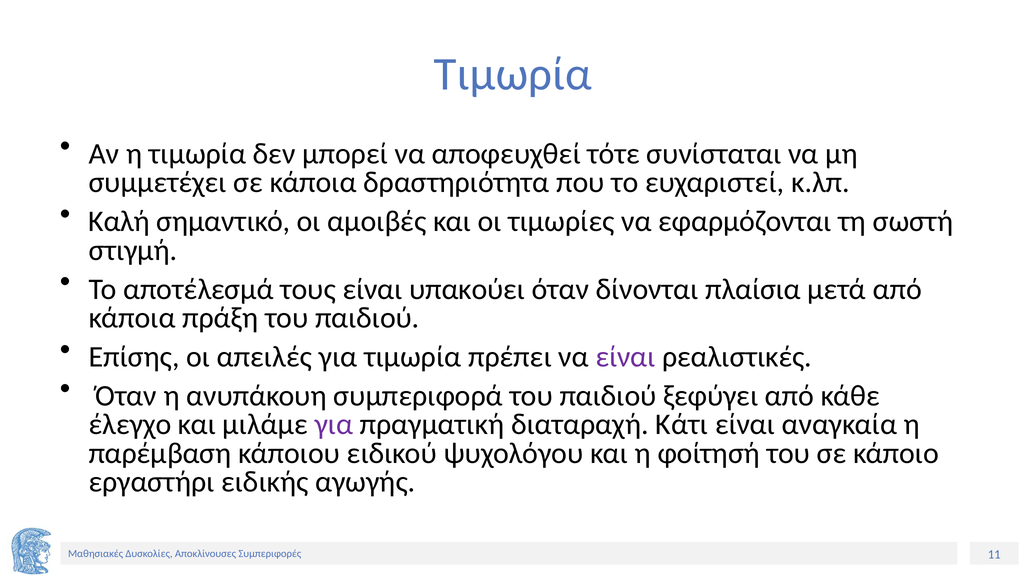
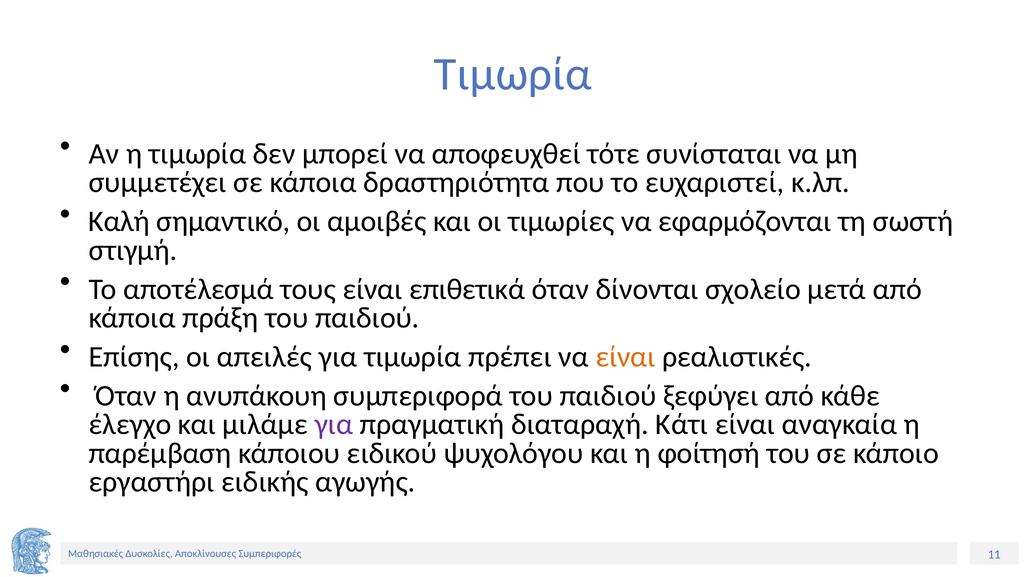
υπακούει: υπακούει -> επιθετικά (467, 289)
πλαίσια: πλαίσια -> σχολείο (753, 289)
είναι colour: purple -> orange (626, 357)
